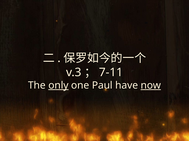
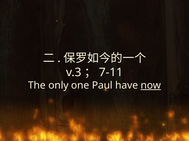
only underline: present -> none (58, 86)
